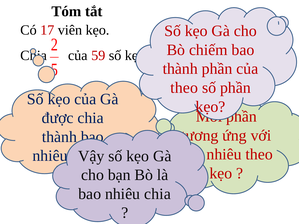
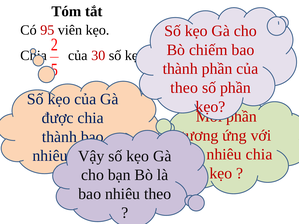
17: 17 -> 95 (47, 30)
59: 59 -> 30 (98, 56)
nhiêu theo: theo -> chia (259, 155)
nhiêu chia: chia -> theo (158, 194)
